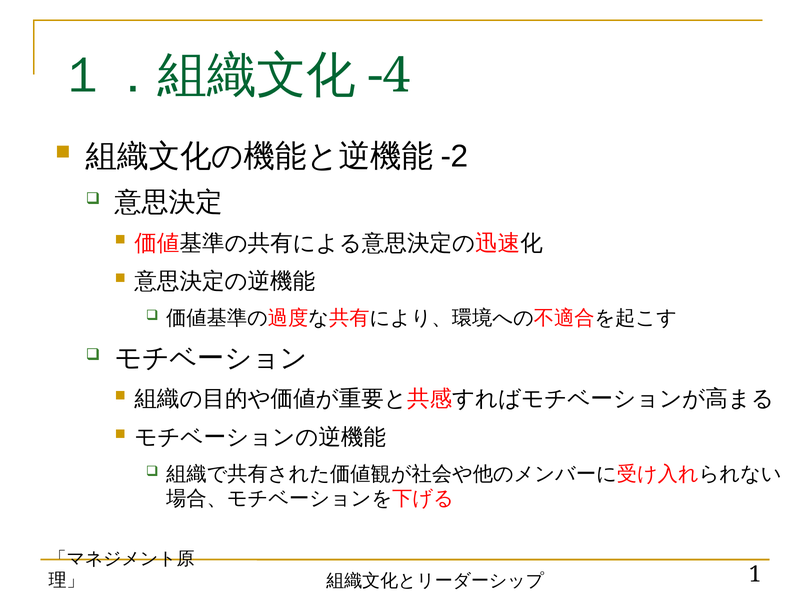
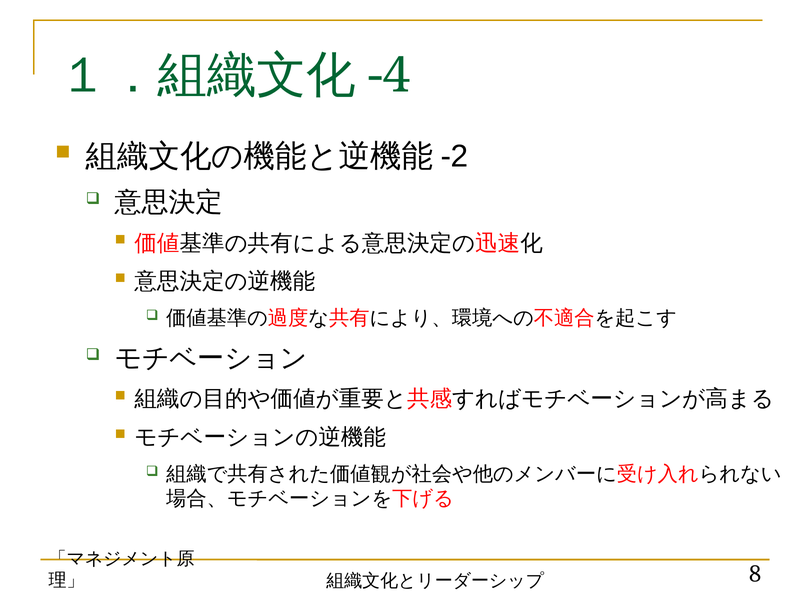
1: 1 -> 8 (755, 574)
